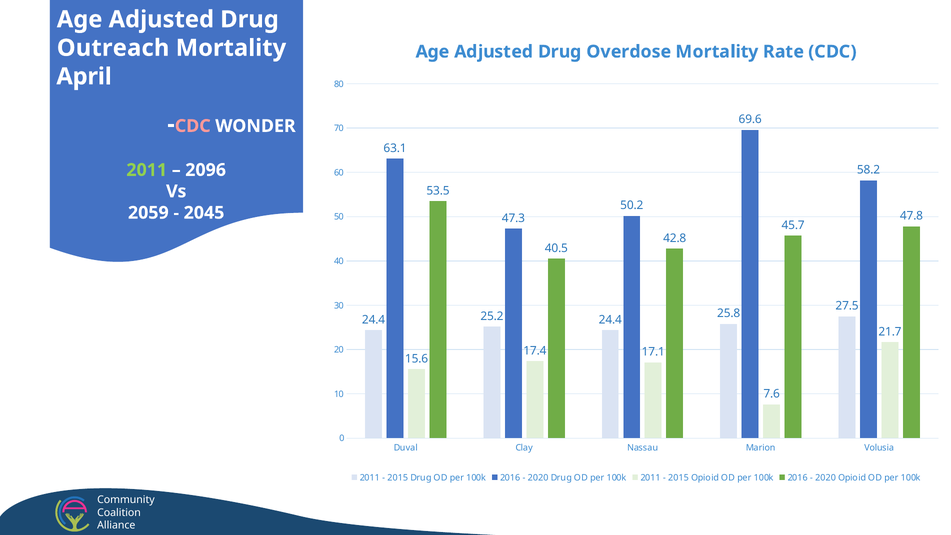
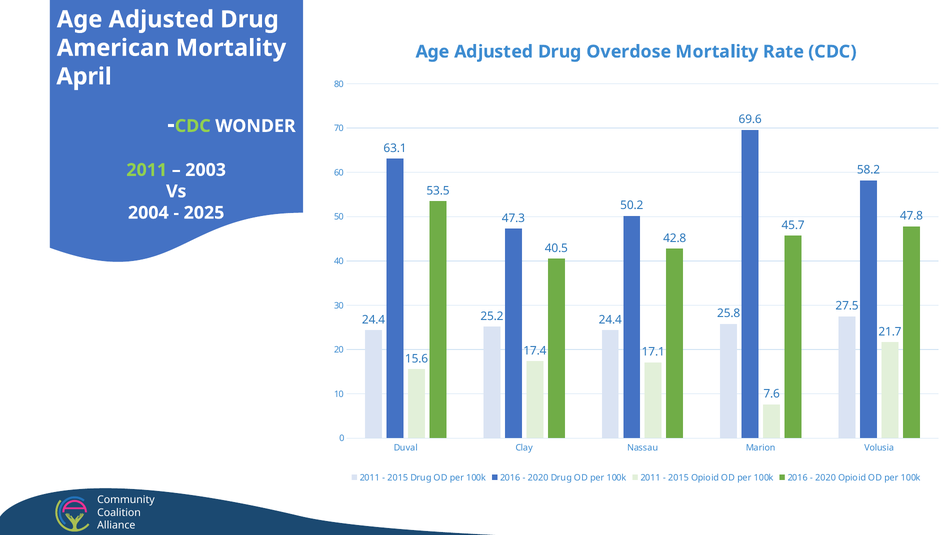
Outreach: Outreach -> American (113, 48)
CDC colour: pink -> light green (193, 126)
2096: 2096 -> 2003 (206, 170)
2059: 2059 -> 2004 (148, 213)
2045: 2045 -> 2025 (204, 213)
